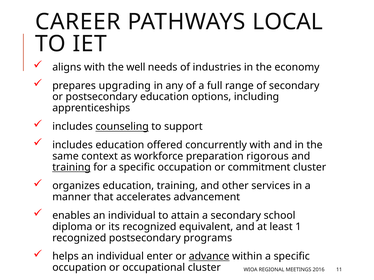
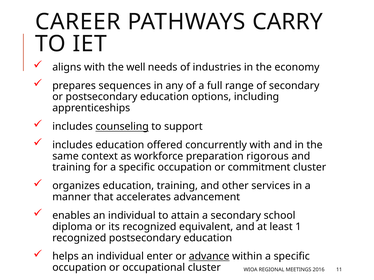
LOCAL: LOCAL -> CARRY (288, 22)
upgrading: upgrading -> sequences (125, 86)
training underline: present -> none (71, 168)
recognized postsecondary programs: programs -> education (208, 238)
